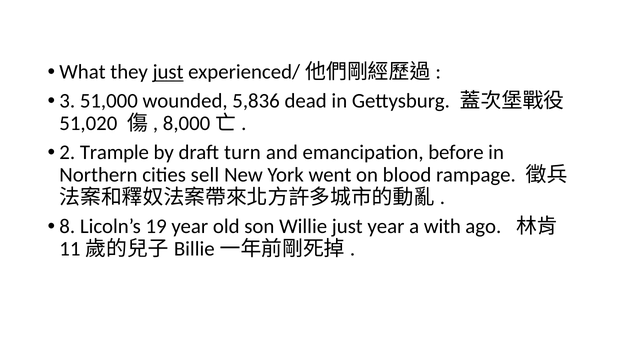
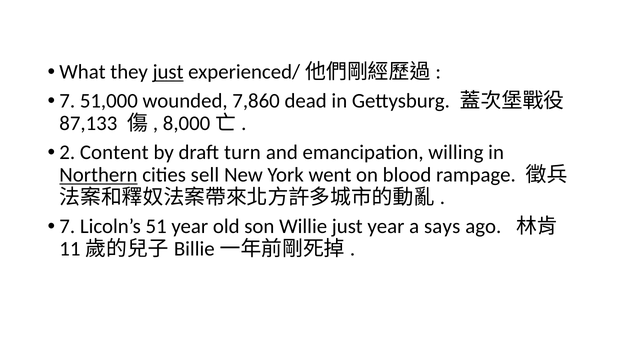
3: 3 -> 7 (67, 101)
5,836: 5,836 -> 7,860 (256, 101)
51,020: 51,020 -> 87,133 (88, 124)
Trample: Trample -> Content (114, 153)
before: before -> willing (456, 153)
Northern underline: none -> present (98, 175)
8: 8 -> 7 (67, 227)
19: 19 -> 51 (156, 227)
with: with -> says (442, 227)
